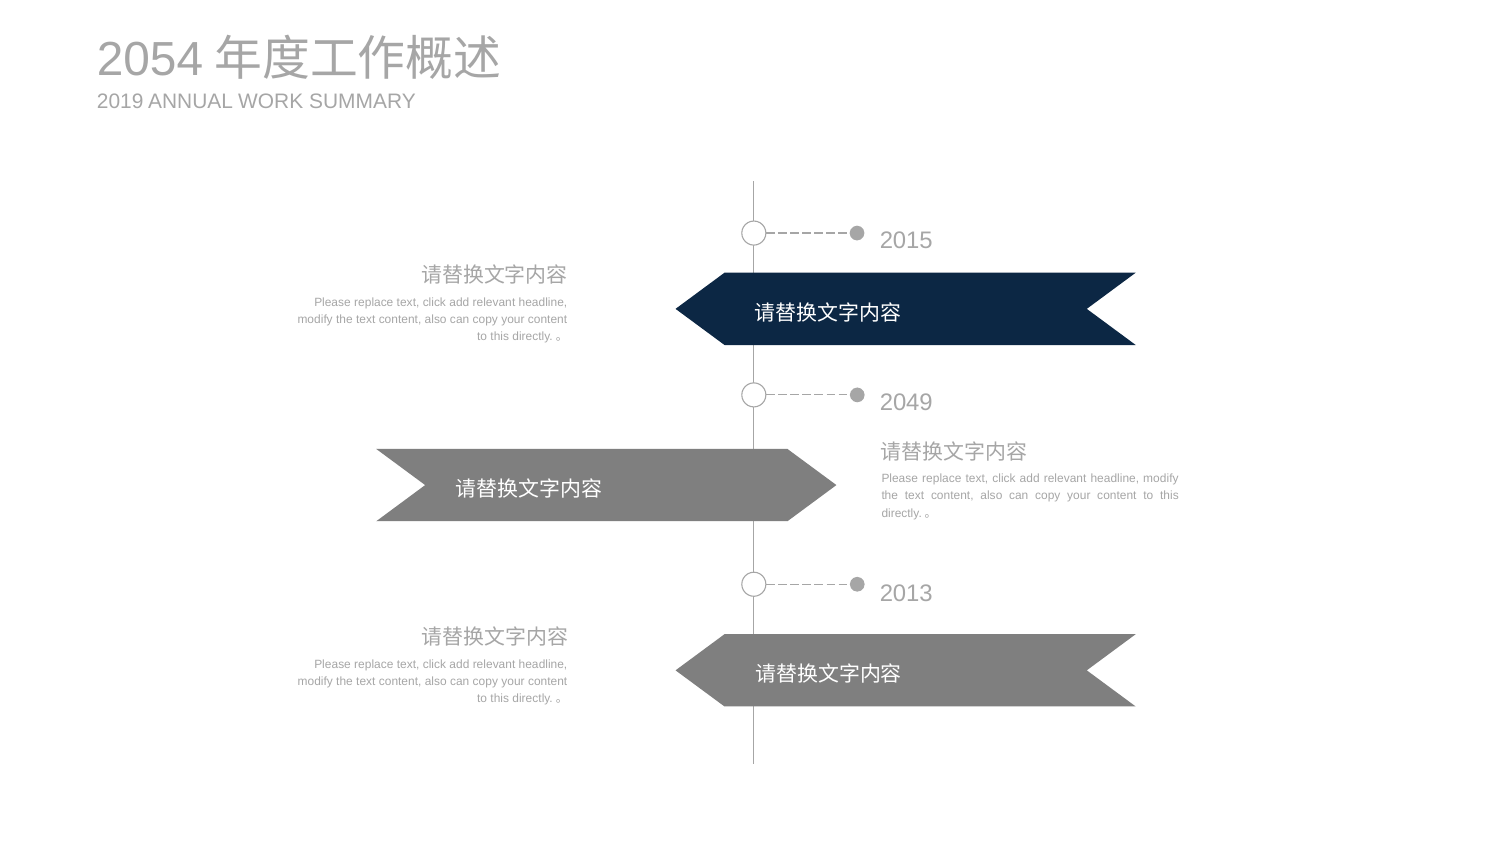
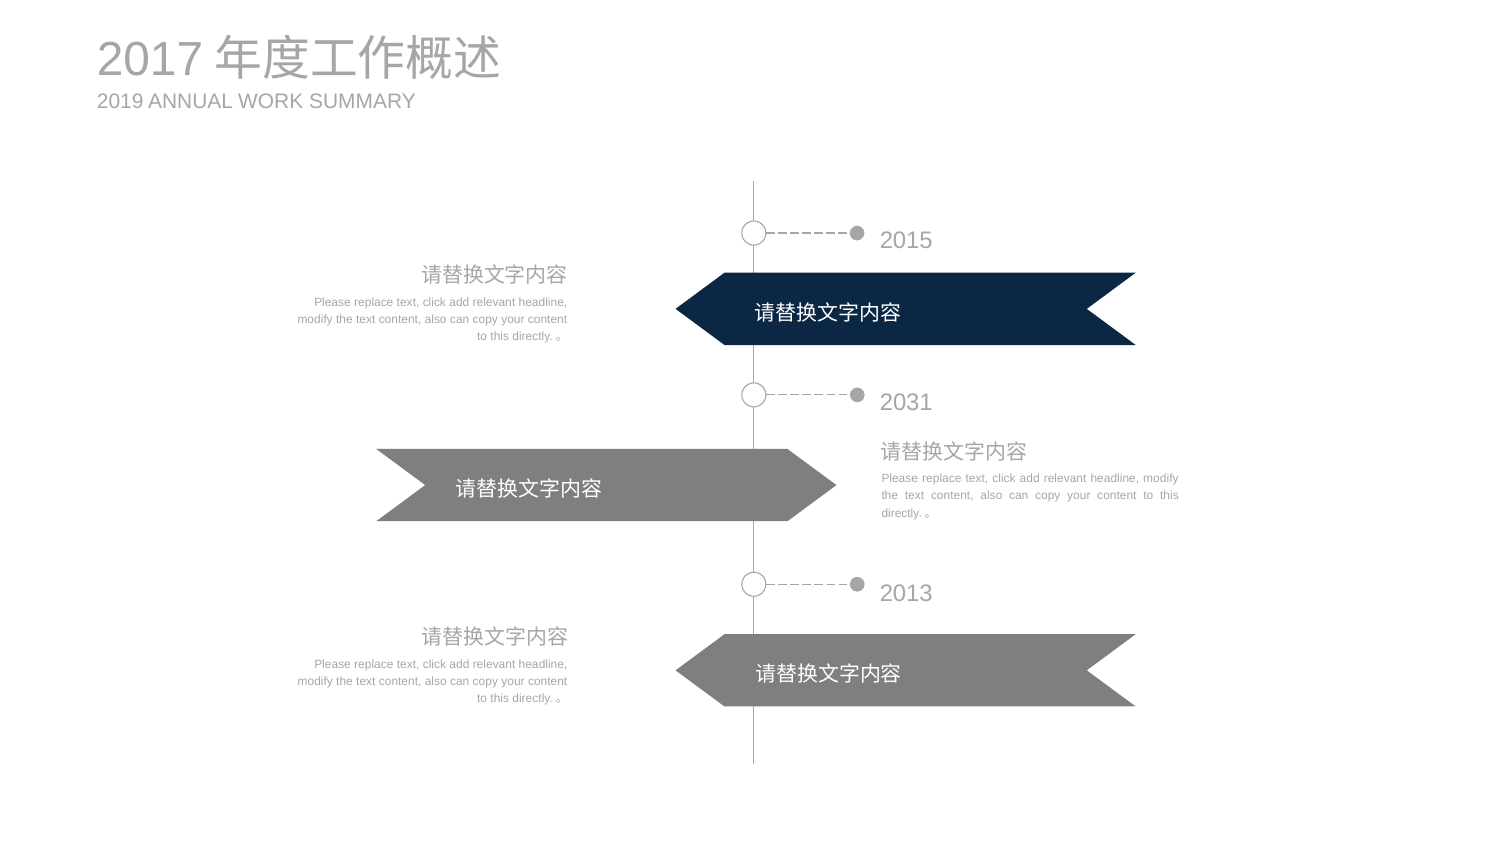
2054: 2054 -> 2017 (150, 60)
2049: 2049 -> 2031 (906, 402)
